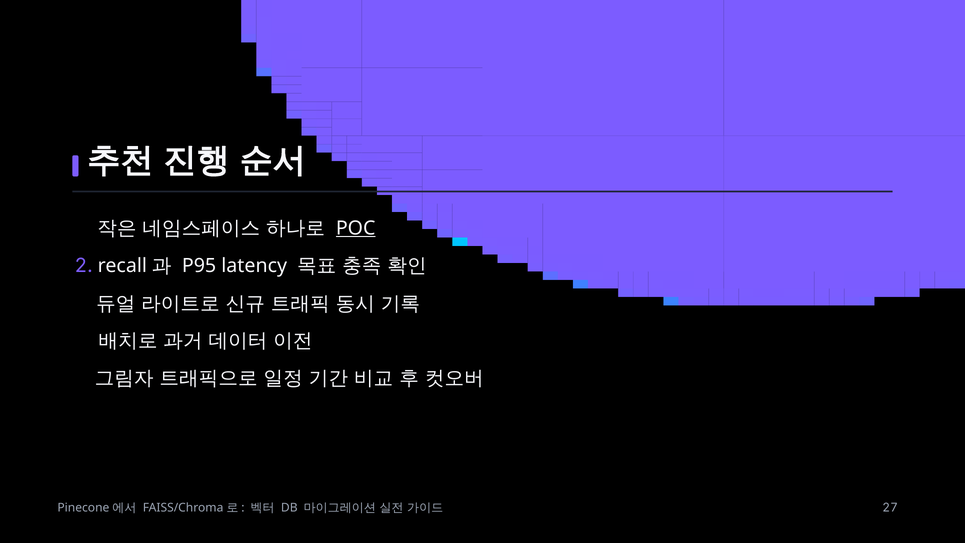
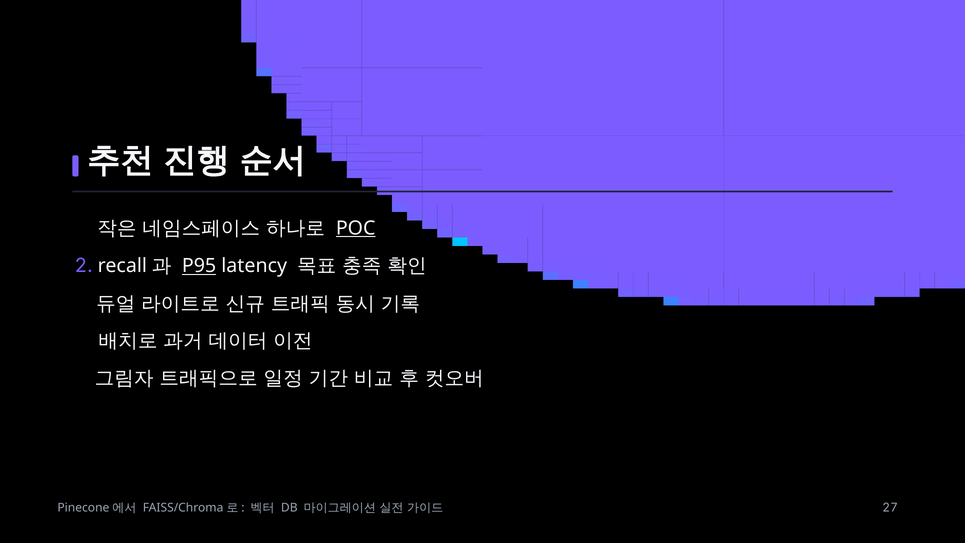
P95 underline: none -> present (199, 266)
